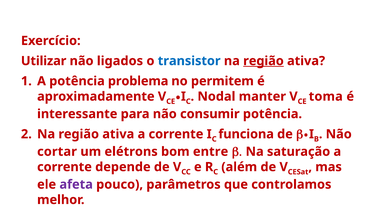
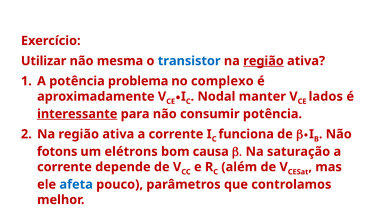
ligados: ligados -> mesma (120, 61)
permitem: permitem -> complexo (222, 81)
toma: toma -> lados (326, 96)
interessante underline: none -> present (77, 114)
cortar: cortar -> fotons (57, 151)
entre: entre -> causa (211, 151)
afeta colour: purple -> blue (76, 184)
